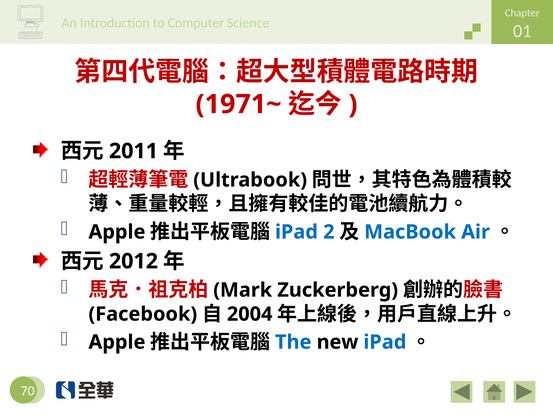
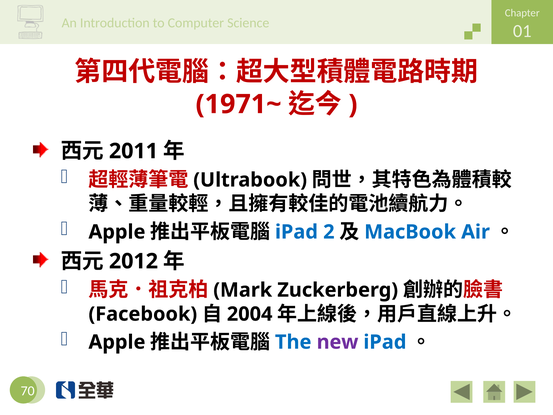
new colour: black -> purple (337, 342)
